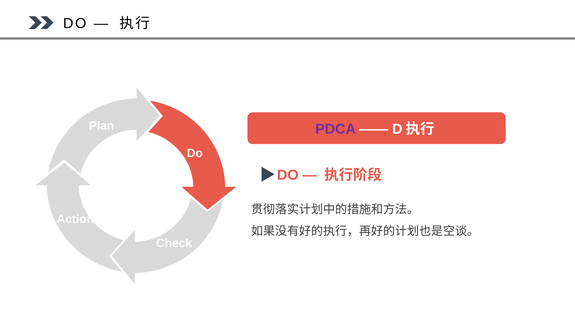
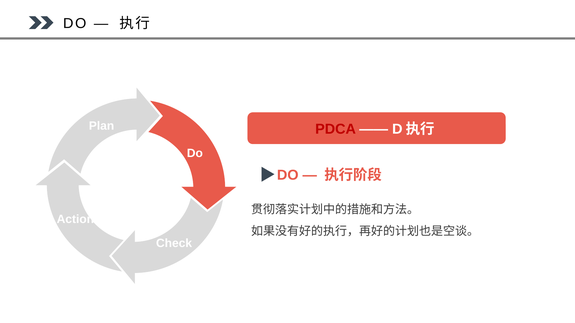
PDCA colour: purple -> red (336, 129)
